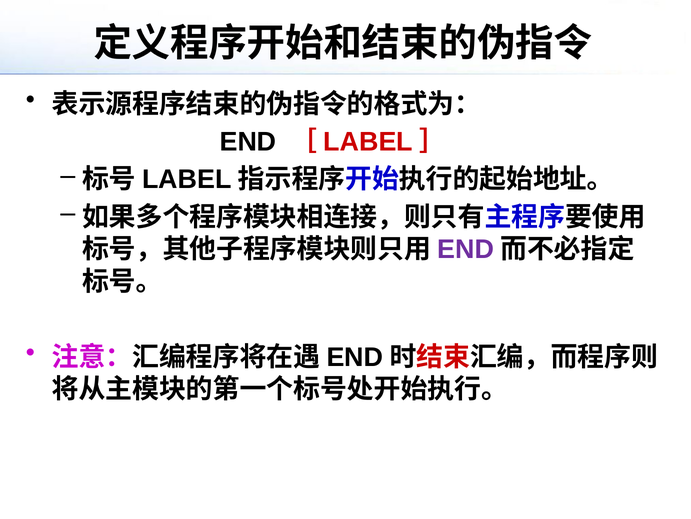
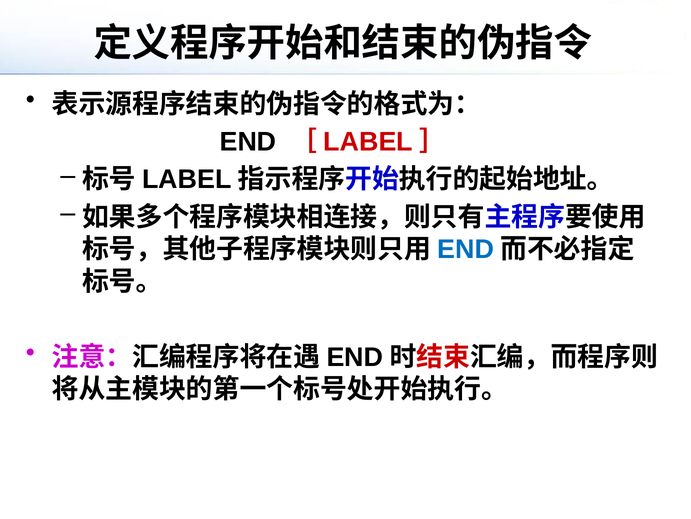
END colour: purple -> blue (466, 249)
